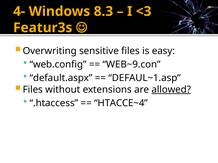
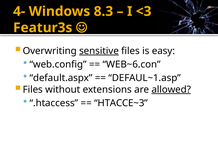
sensitive underline: none -> present (99, 51)
WEB~9.con: WEB~9.con -> WEB~6.con (132, 65)
HTACCE~4: HTACCE~4 -> HTACCE~3 (121, 103)
